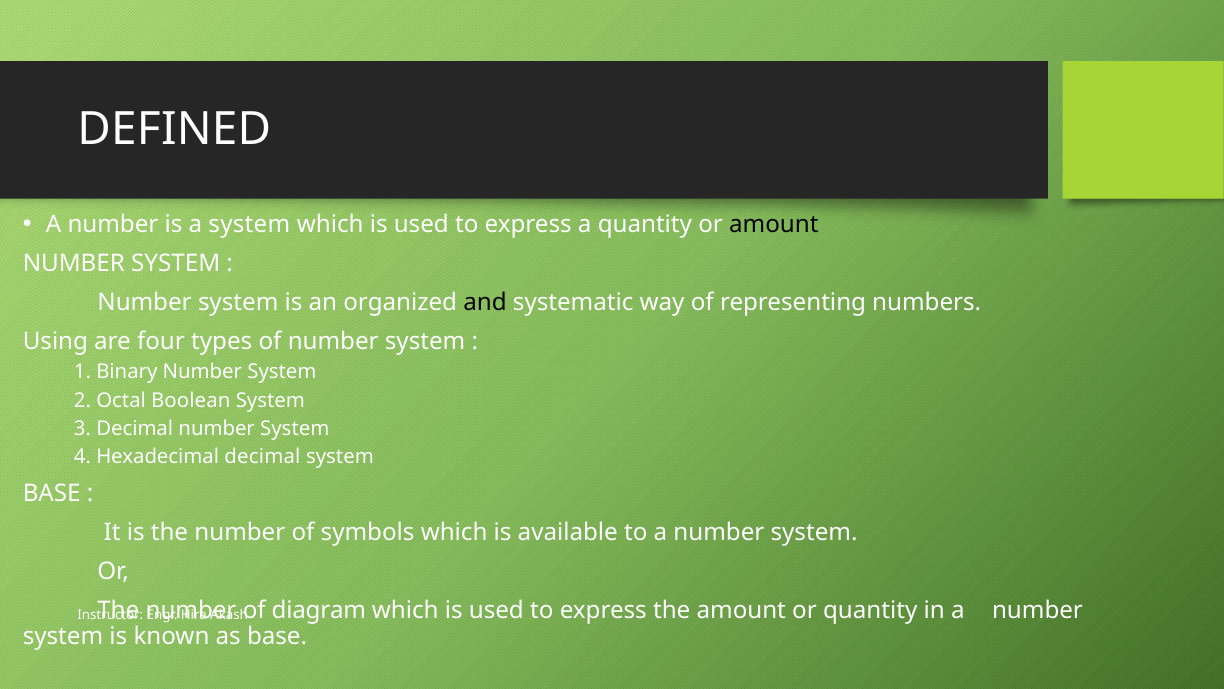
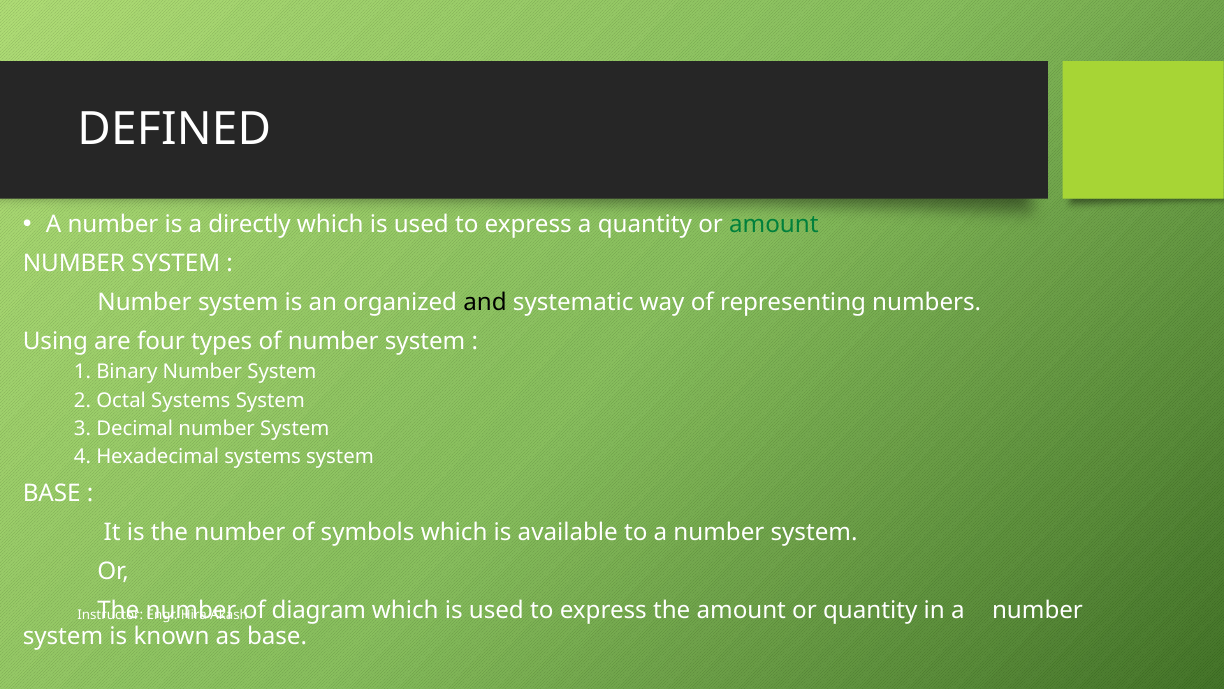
a system: system -> directly (250, 224)
amount colour: black -> green (774, 224)
Octal Boolean: Boolean -> Systems (191, 400)
Hexadecimal decimal: decimal -> systems (263, 457)
